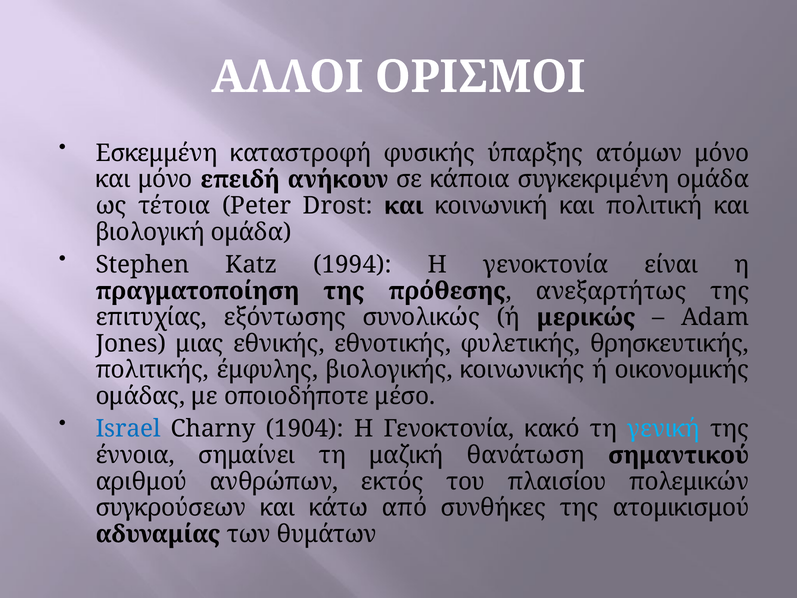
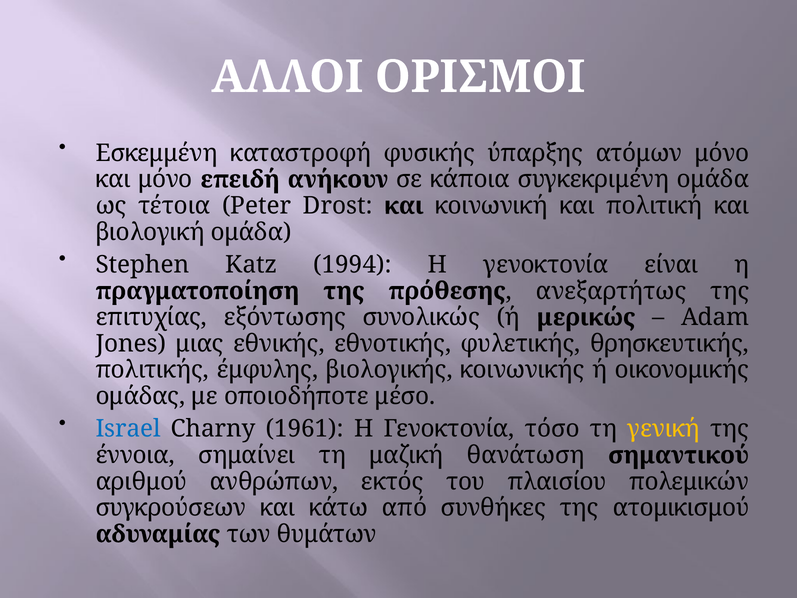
1904: 1904 -> 1961 (305, 429)
κακό: κακό -> τόσο (552, 429)
γενική colour: light blue -> yellow (664, 429)
